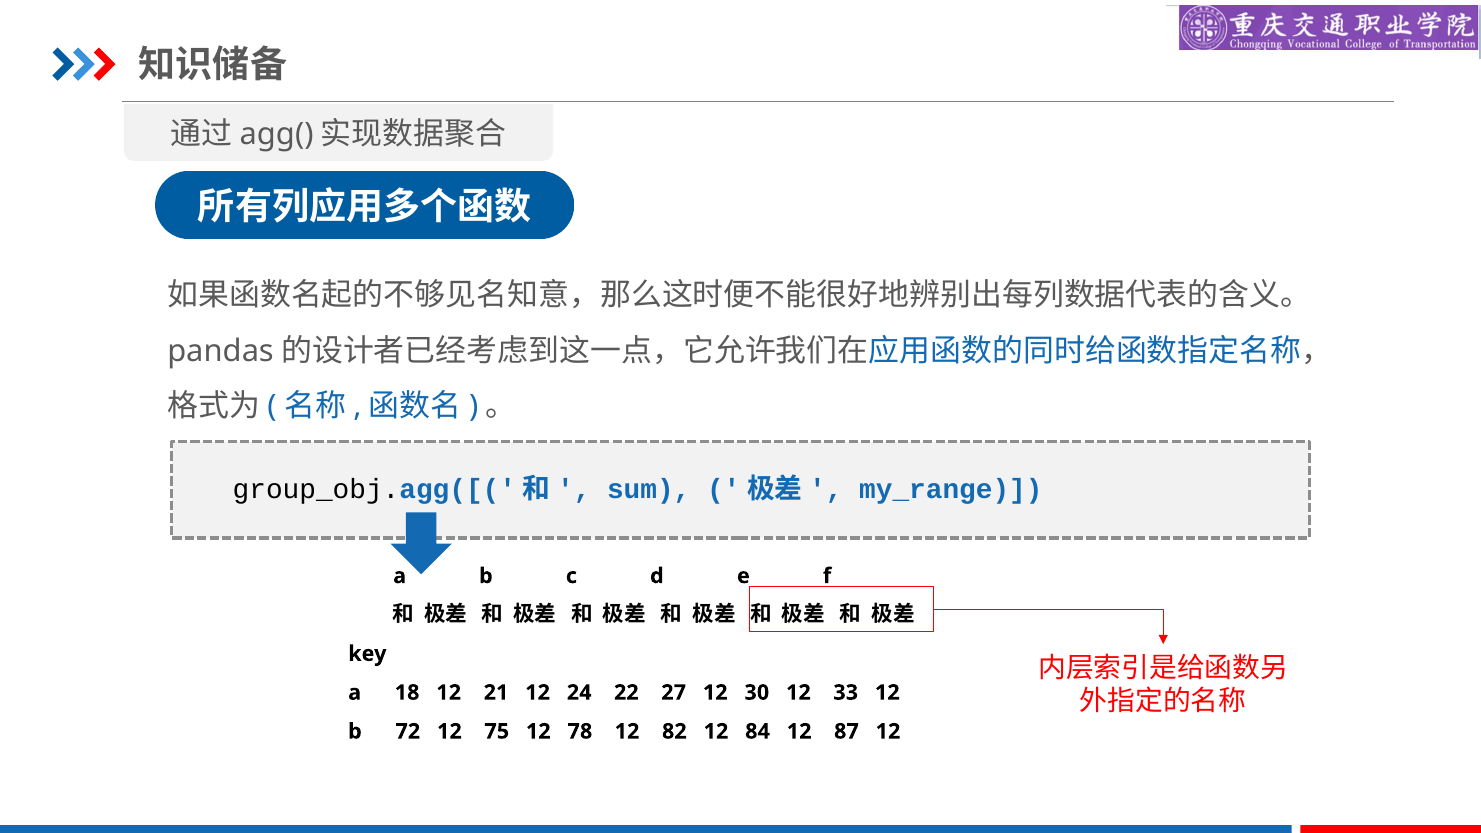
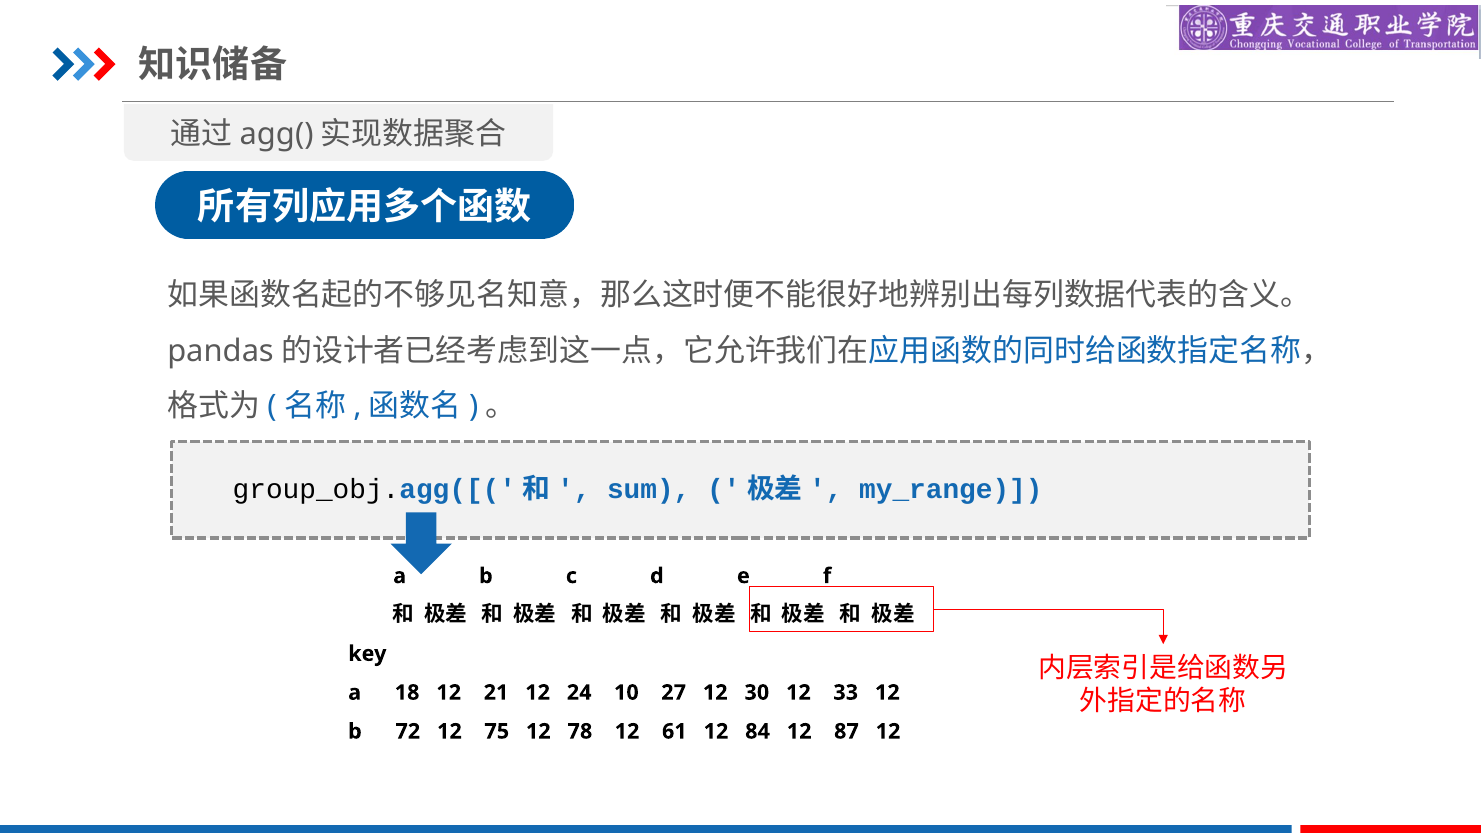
22: 22 -> 10 (626, 693)
82: 82 -> 61 (674, 732)
